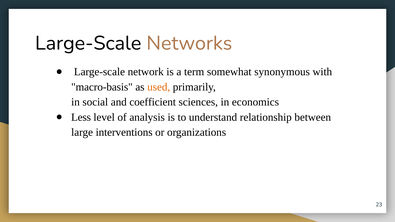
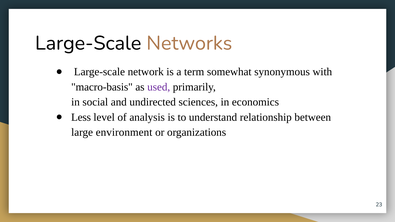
used colour: orange -> purple (159, 87)
coefficient: coefficient -> undirected (153, 102)
interventions: interventions -> environment (124, 132)
